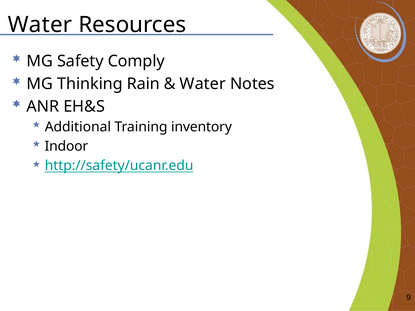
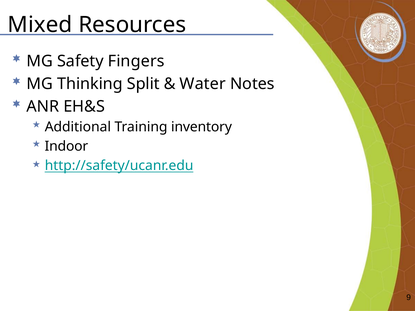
Water: Water -> Mixed (40, 25)
Comply: Comply -> Fingers (136, 61)
Rain: Rain -> Split (143, 84)
